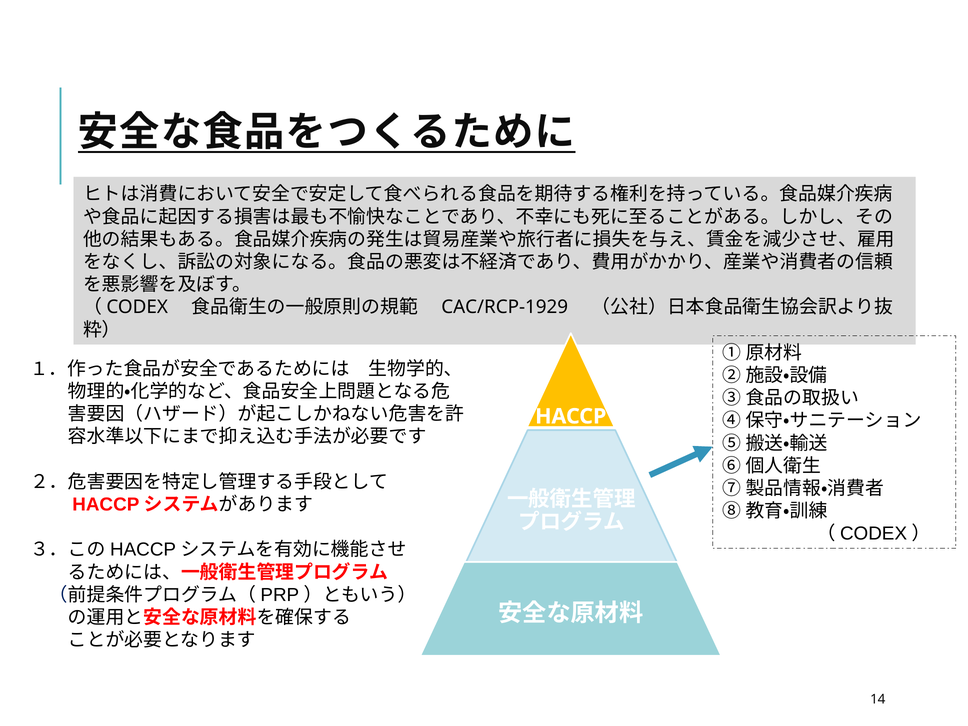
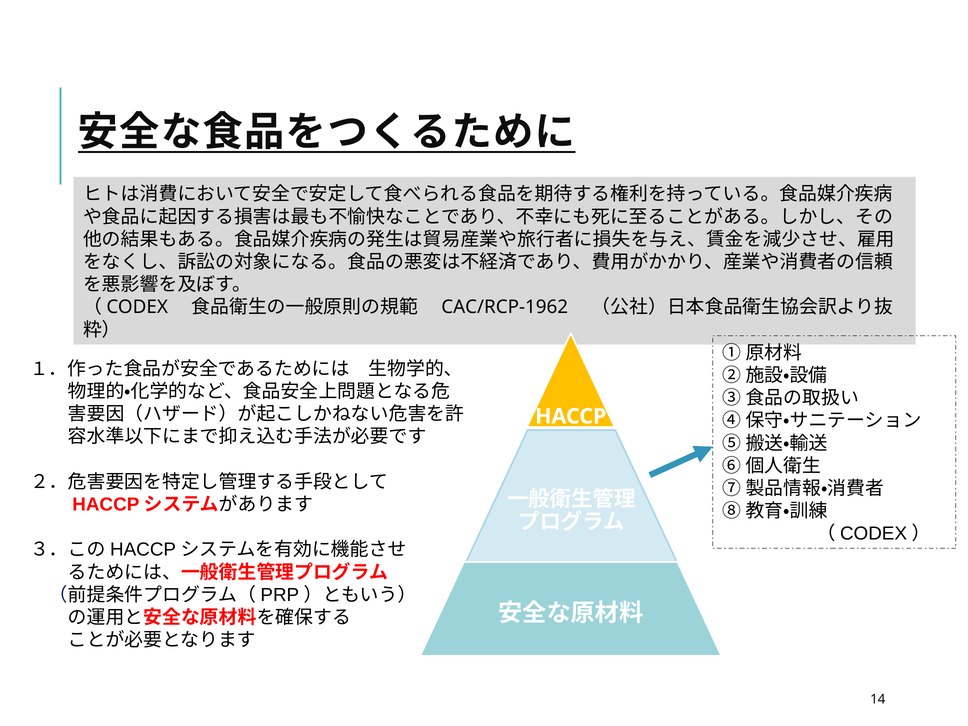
CAC/RCP-1929: CAC/RCP-1929 -> CAC/RCP-1962 (505, 307)
